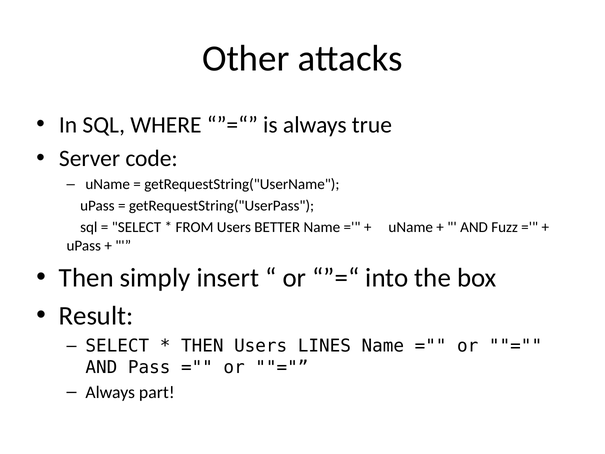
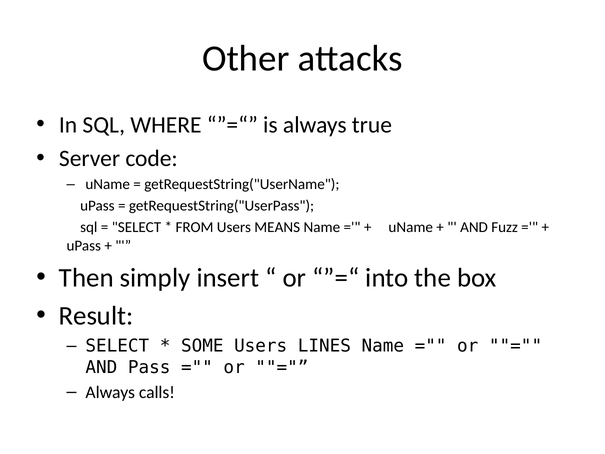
BETTER: BETTER -> MEANS (277, 227)
THEN: THEN -> SOME (202, 346)
part: part -> calls (157, 392)
